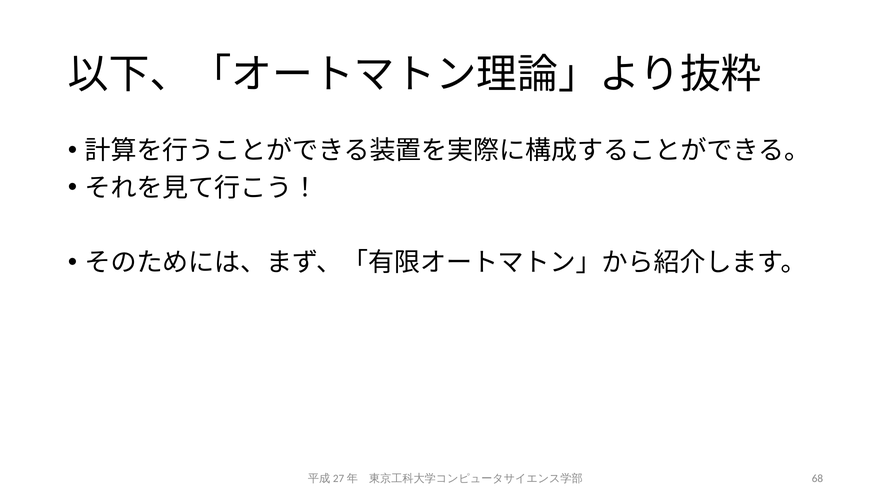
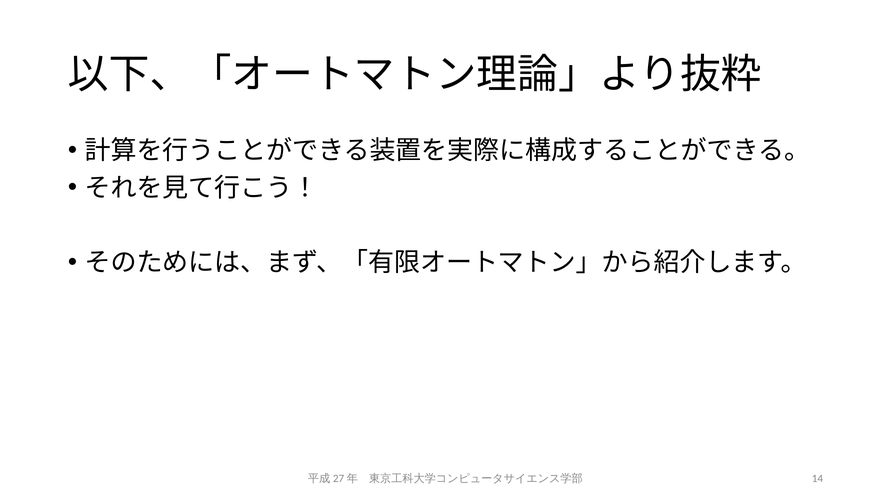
68: 68 -> 14 (817, 479)
